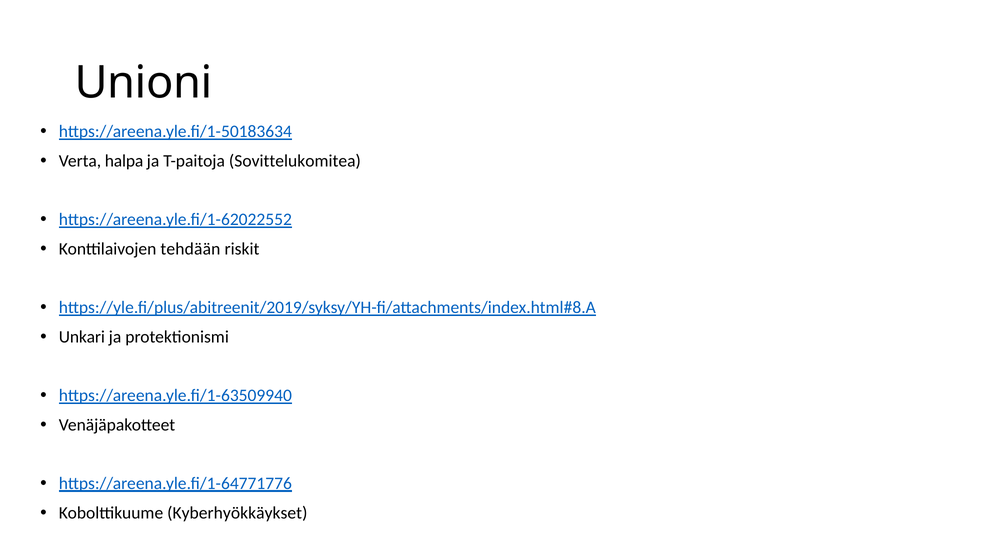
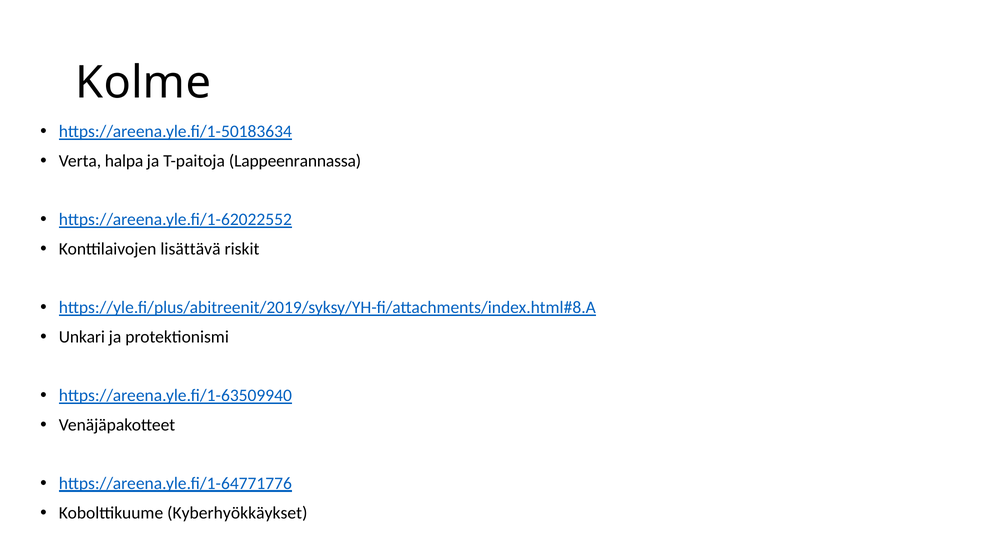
Unioni: Unioni -> Kolme (143, 83)
Sovittelukomitea: Sovittelukomitea -> Lappeenrannassa (295, 161)
tehdään: tehdään -> lisättävä (190, 249)
